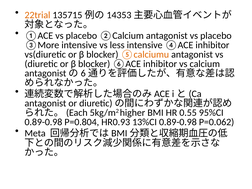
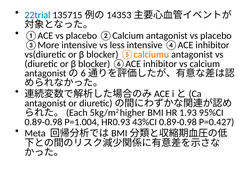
22trial colour: orange -> blue (37, 15)
0.55: 0.55 -> 1.93 (188, 113)
P=0.804: P=0.804 -> P=1.004 (82, 122)
13%CI: 13%CI -> 43%CI (145, 122)
P=0.062: P=0.062 -> P=0.427 (217, 122)
